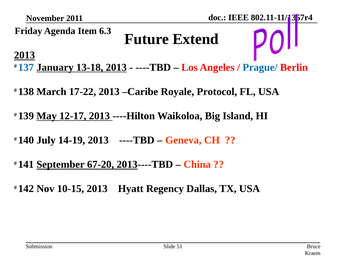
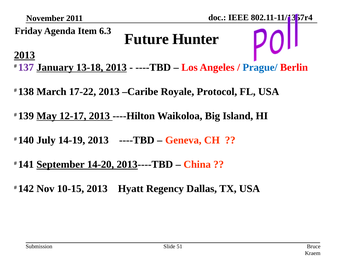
Extend: Extend -> Hunter (196, 39)
137 colour: blue -> purple (26, 67)
67-20: 67-20 -> 14-20 (101, 165)
